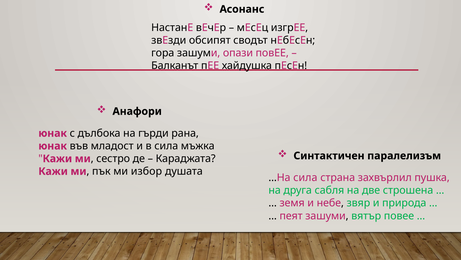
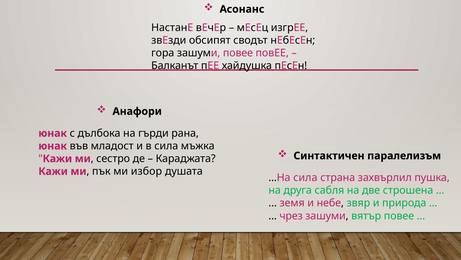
зашуми опази: опази -> повее (238, 53)
пеят: пеят -> чрез (291, 215)
